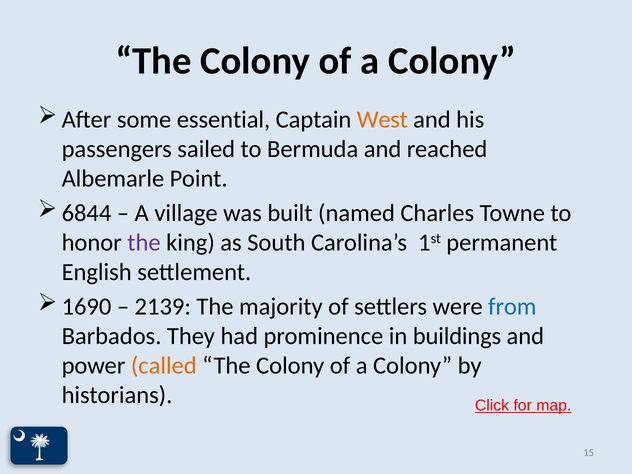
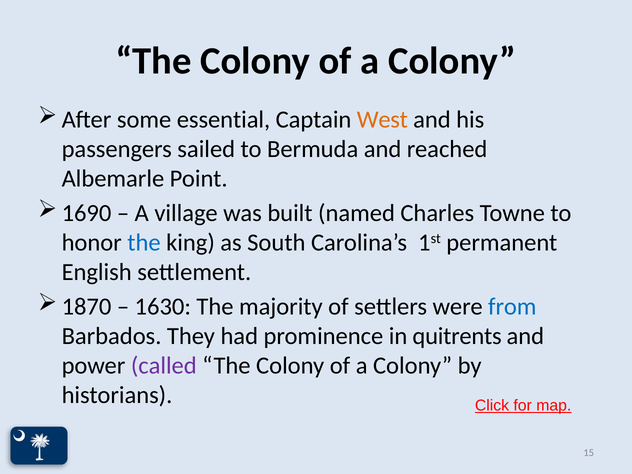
6844: 6844 -> 1690 (87, 213)
the colour: purple -> blue (144, 243)
1690: 1690 -> 1870 (87, 307)
2139: 2139 -> 1630 (163, 307)
buildings: buildings -> quitrents (457, 336)
called colour: orange -> purple (164, 366)
